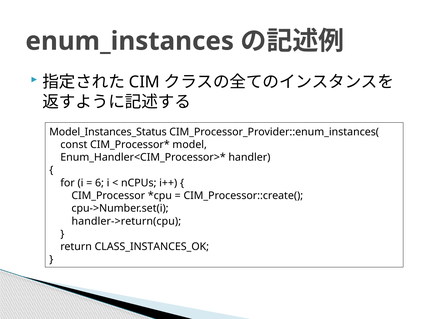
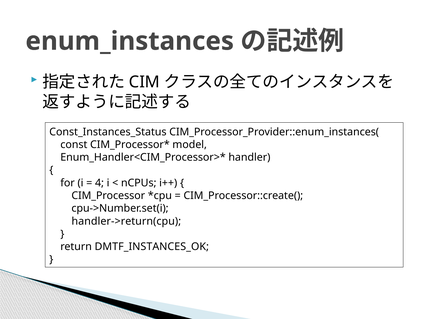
Model_Instances_Status: Model_Instances_Status -> Const_Instances_Status (108, 132)
6: 6 -> 4 (100, 183)
CLASS_INSTANCES_OK: CLASS_INSTANCES_OK -> DMTF_INSTANCES_OK (152, 247)
